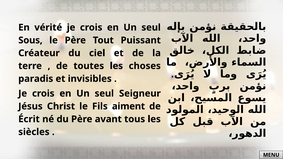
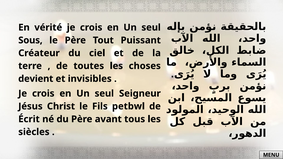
paradis: paradis -> devient (36, 79)
aiment: aiment -> petbwl (128, 106)
